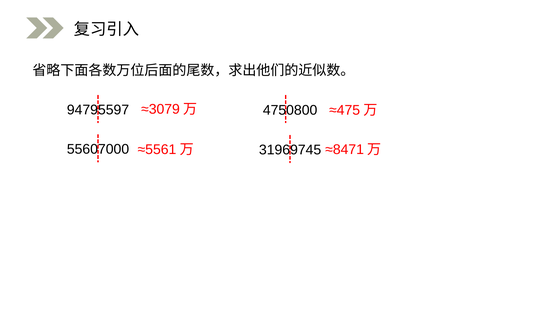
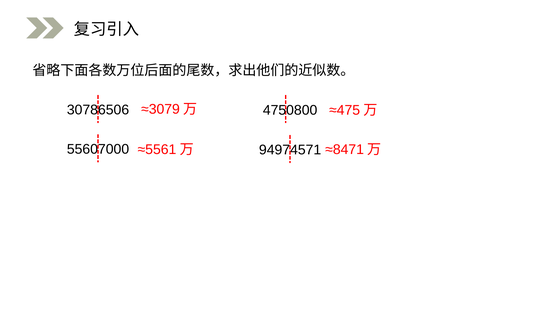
94795597: 94795597 -> 30786506 (98, 110)
31969745: 31969745 -> 94974571 (290, 150)
